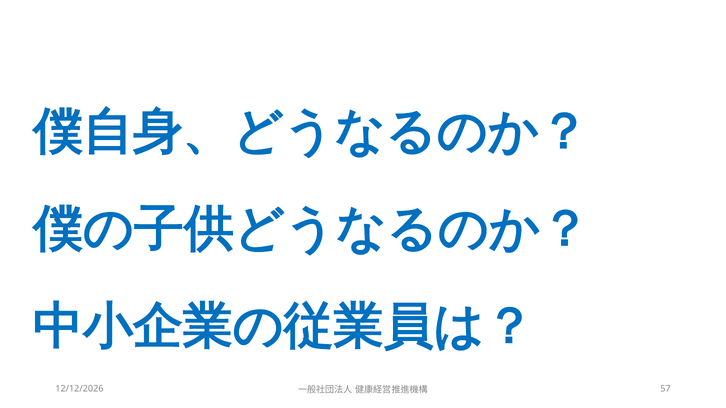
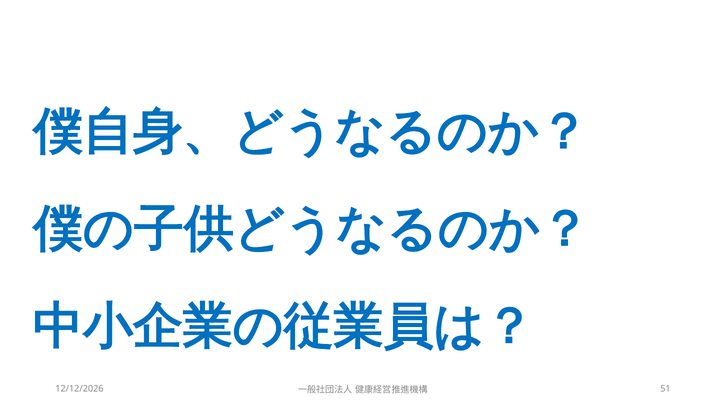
57: 57 -> 51 (665, 389)
